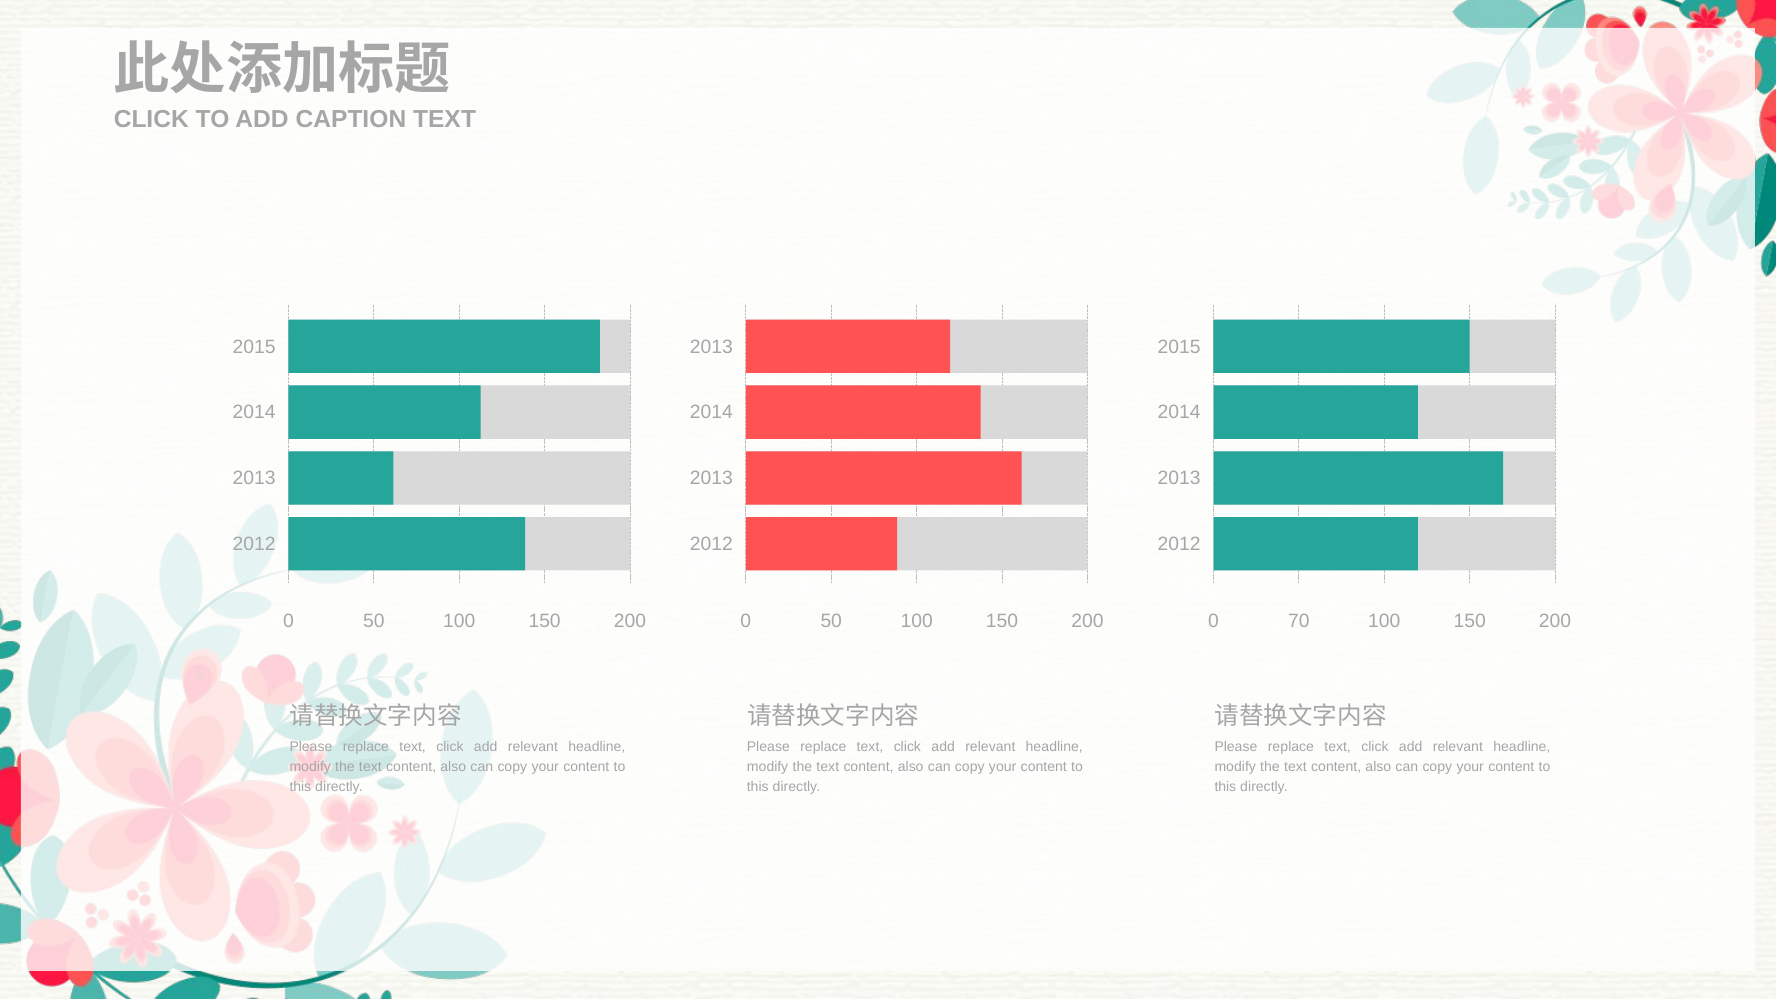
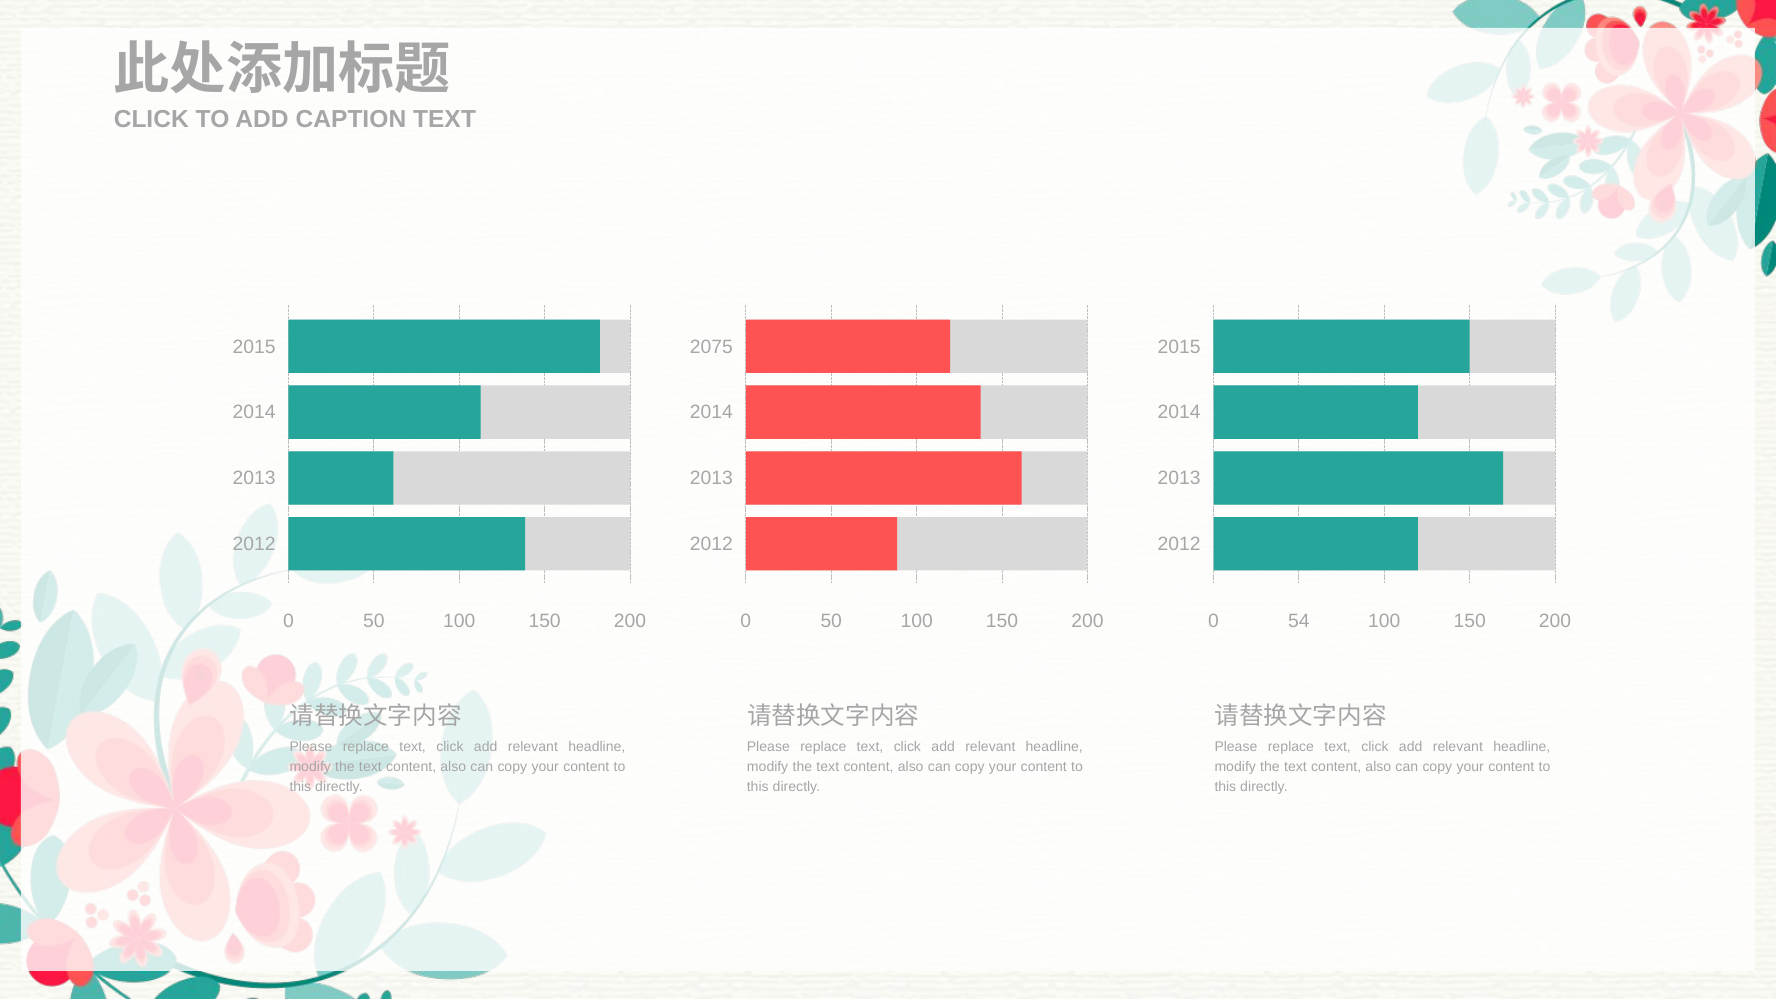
2013: 2013 -> 2075 (711, 347)
70: 70 -> 54 (1299, 621)
